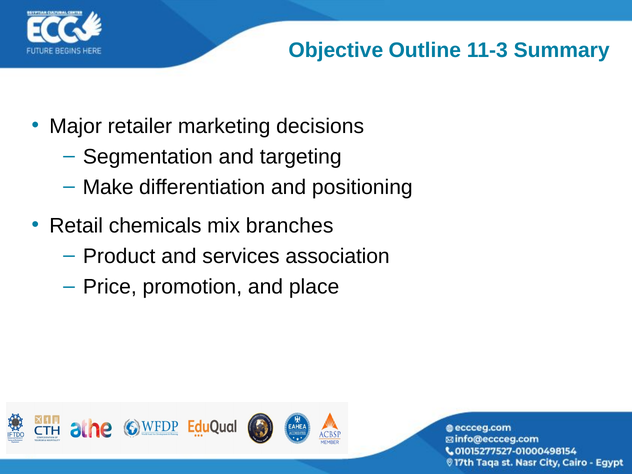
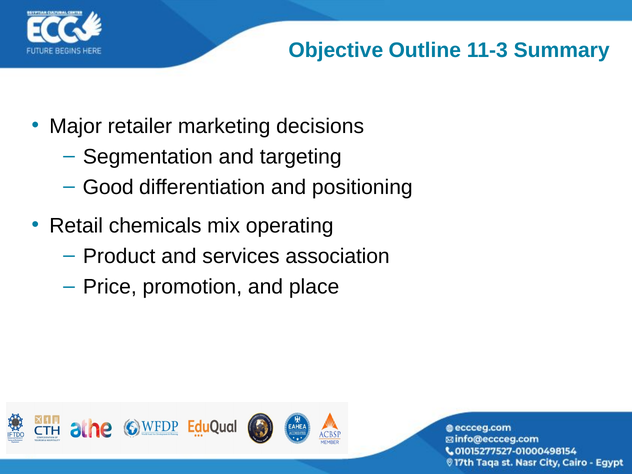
Make: Make -> Good (108, 187)
branches: branches -> operating (290, 226)
